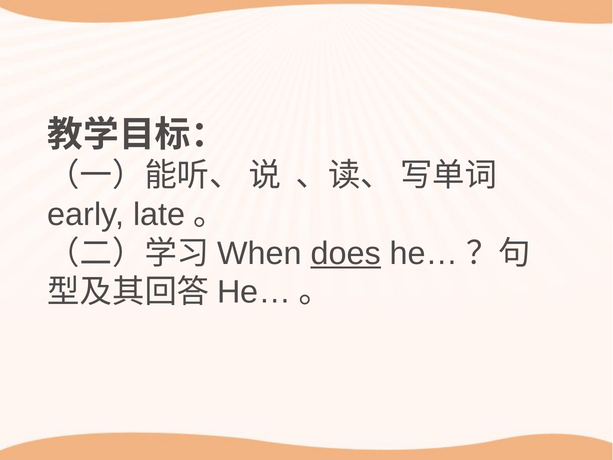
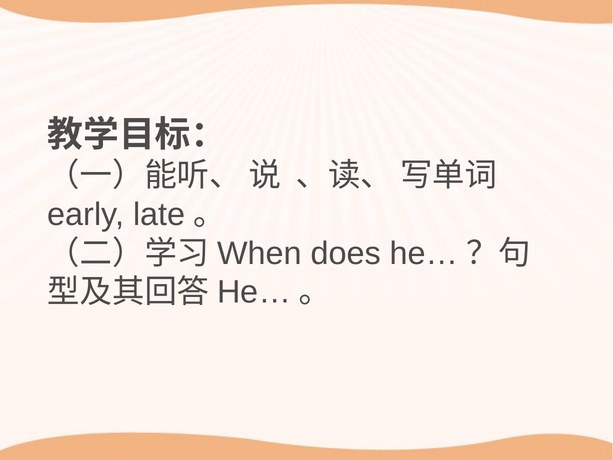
does underline: present -> none (346, 253)
